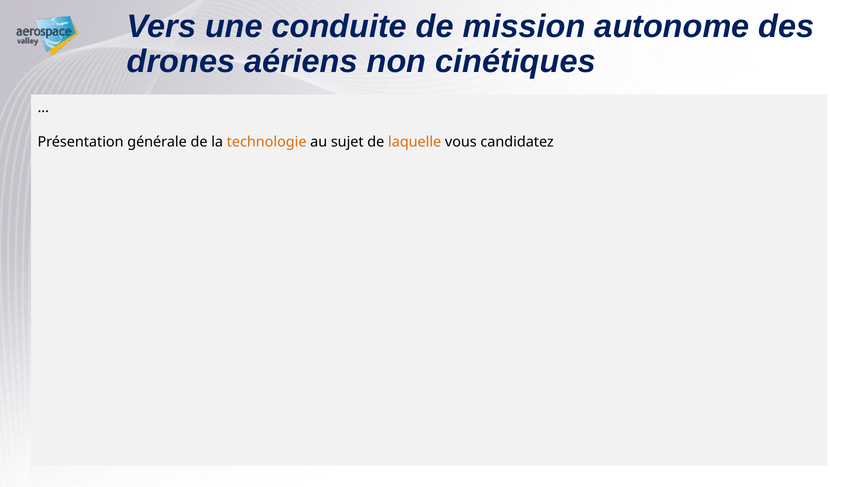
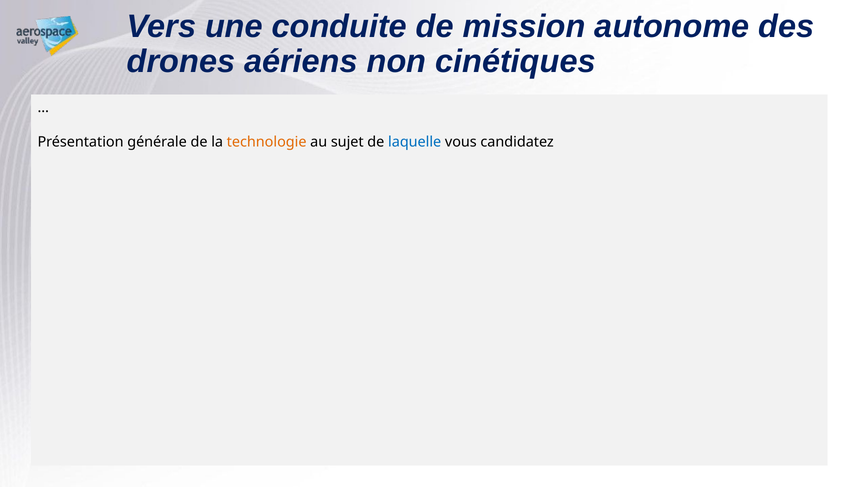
laquelle colour: orange -> blue (415, 142)
